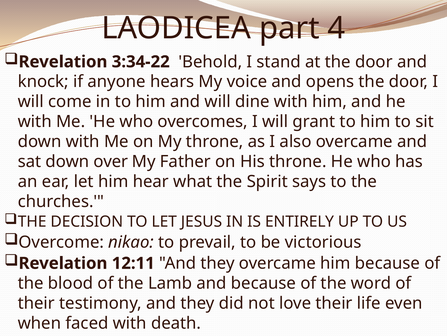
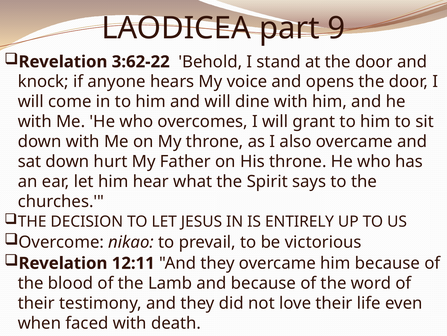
4: 4 -> 9 (337, 28)
3:34-22: 3:34-22 -> 3:62-22 (141, 62)
over: over -> hurt (111, 161)
